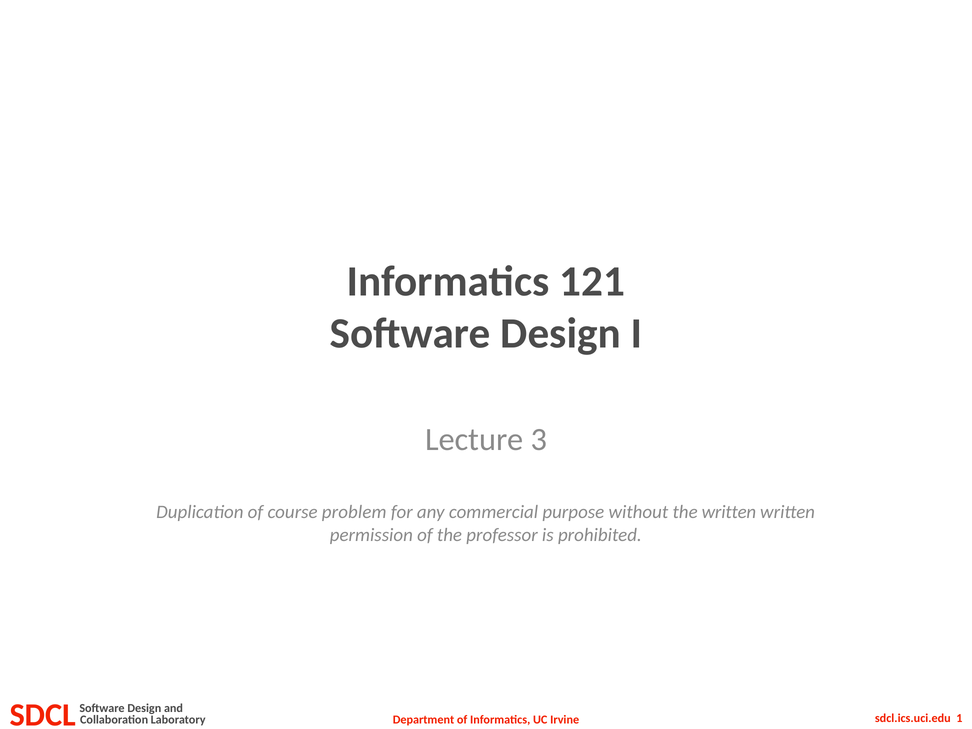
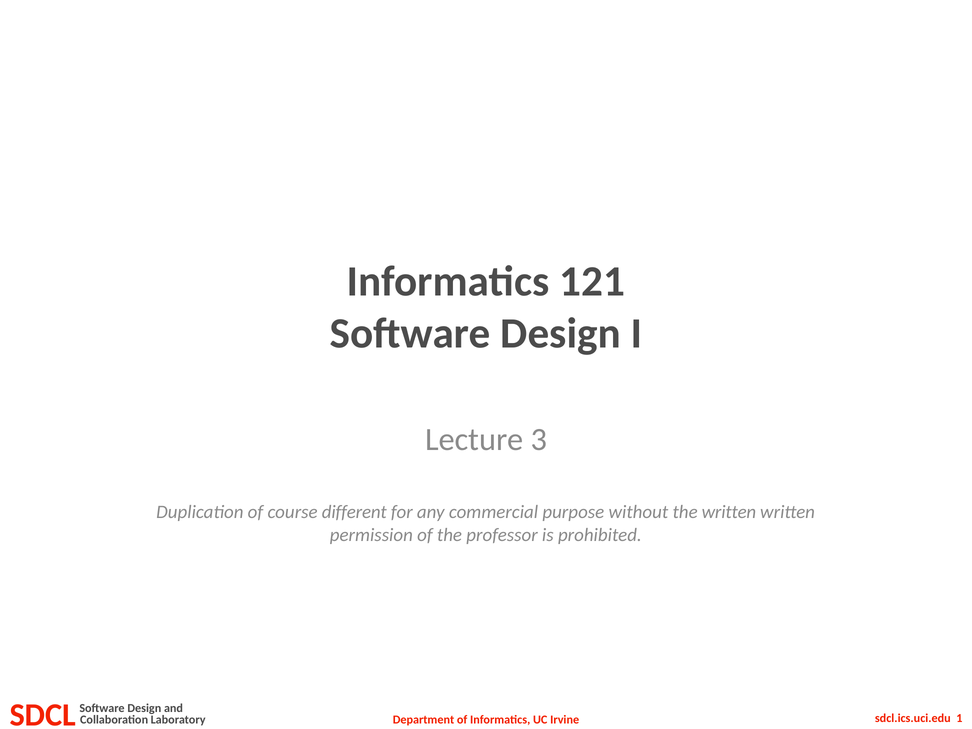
problem: problem -> different (354, 512)
